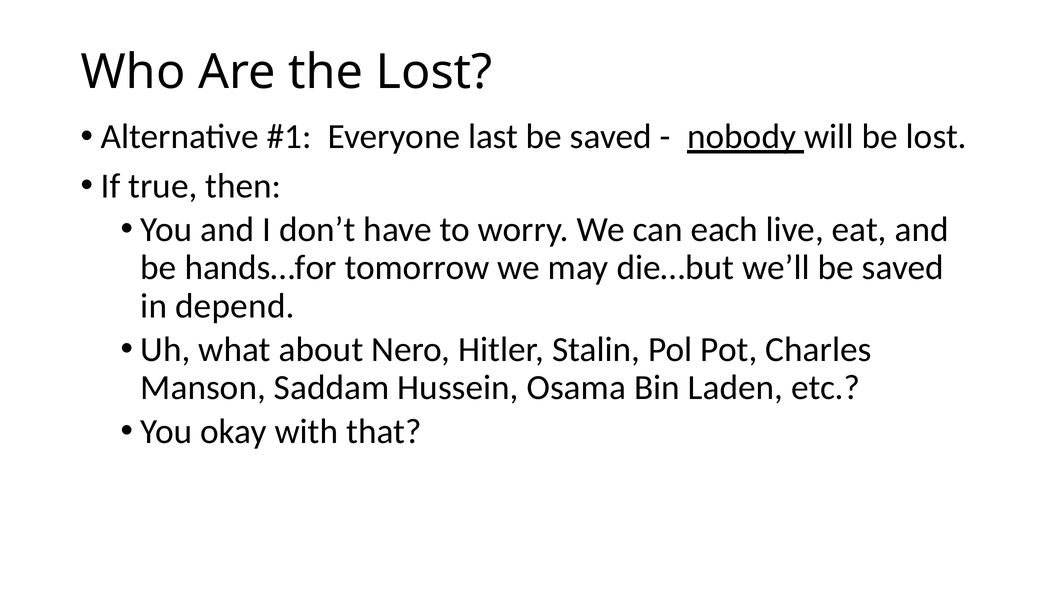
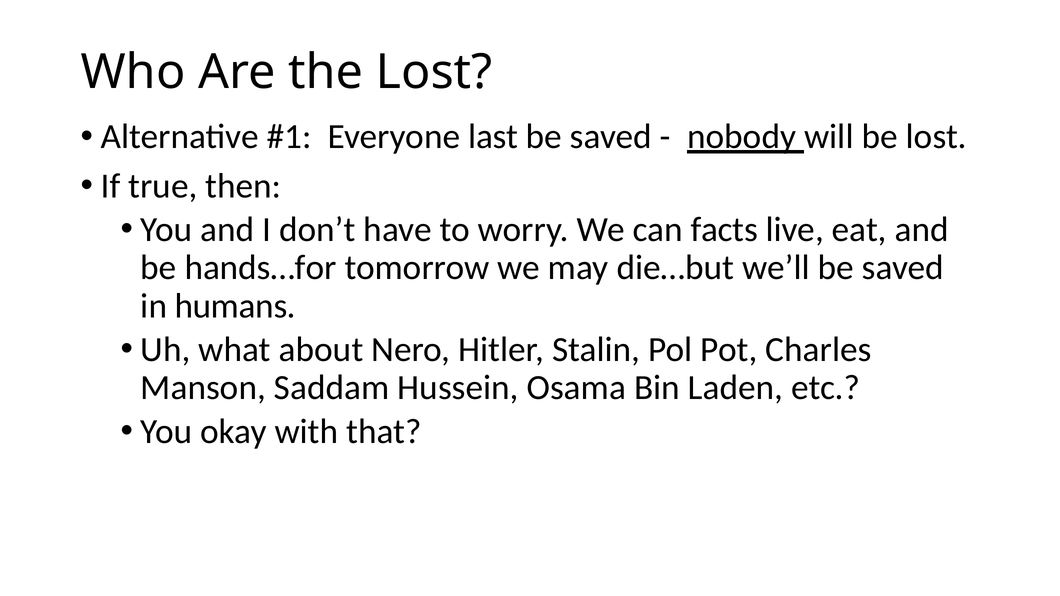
each: each -> facts (724, 230)
depend: depend -> humans (235, 306)
